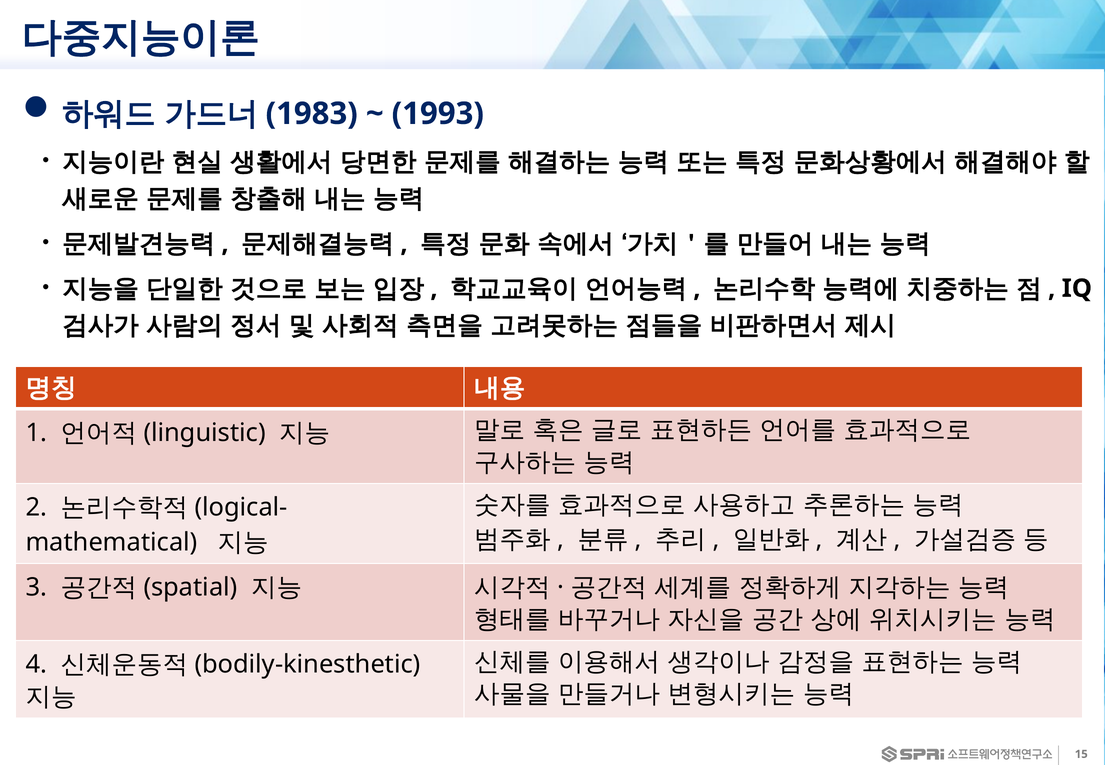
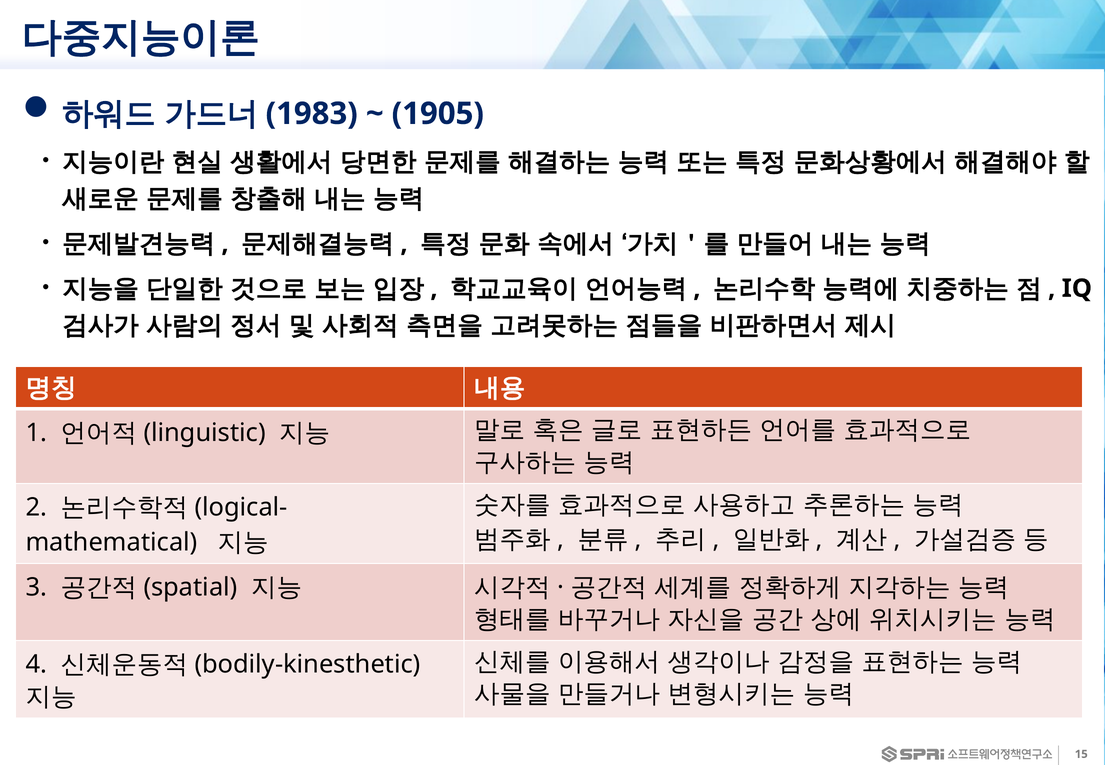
1993: 1993 -> 1905 (438, 114)
